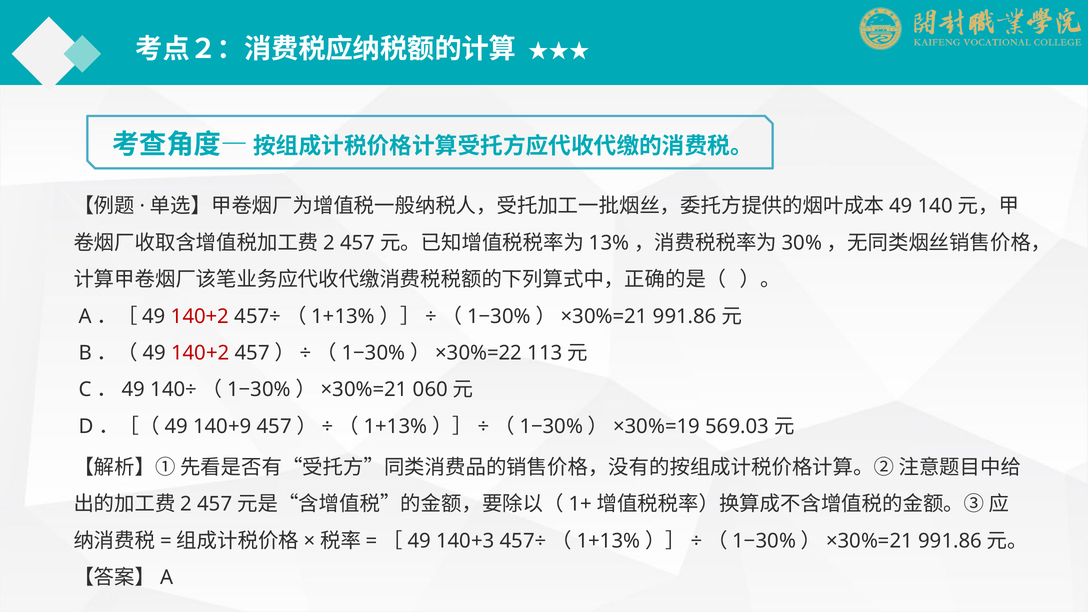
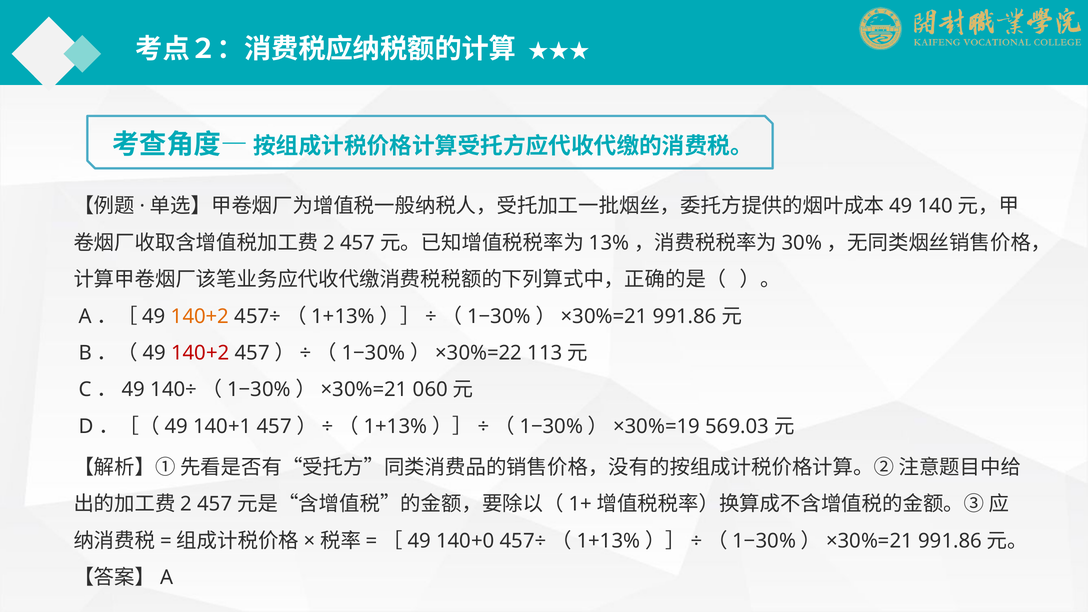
140+2 colour: red -> orange (200, 316)
140+9: 140+9 -> 140+1 (222, 426)
140+3: 140+3 -> 140+0 (465, 541)
